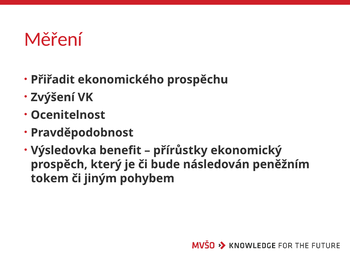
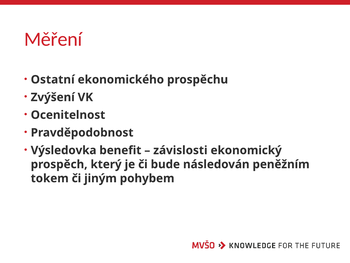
Přiřadit: Přiřadit -> Ostatní (53, 79)
přírůstky: přírůstky -> závislosti (180, 150)
